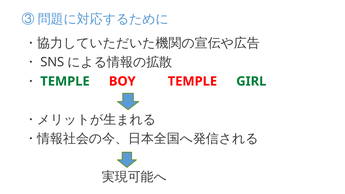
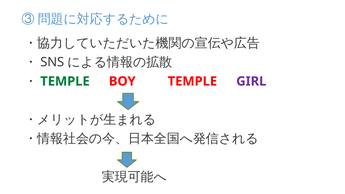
GIRL colour: green -> purple (251, 81)
